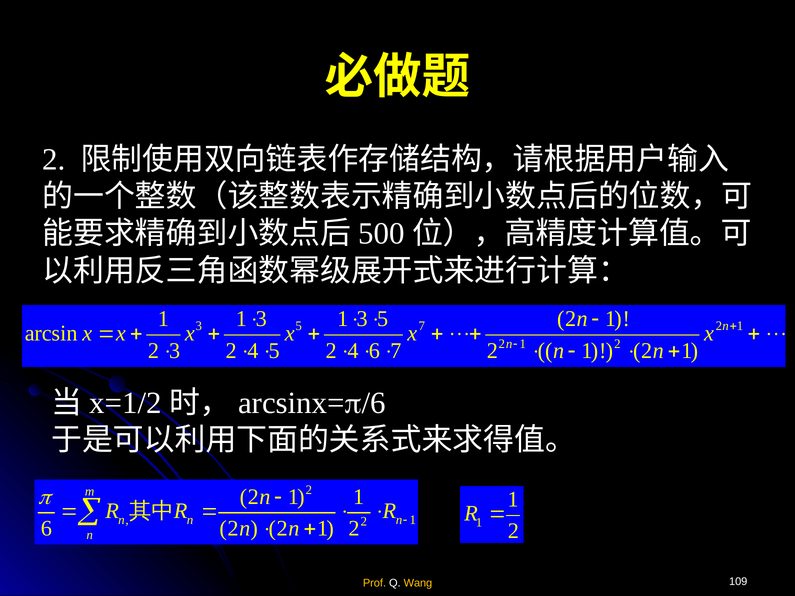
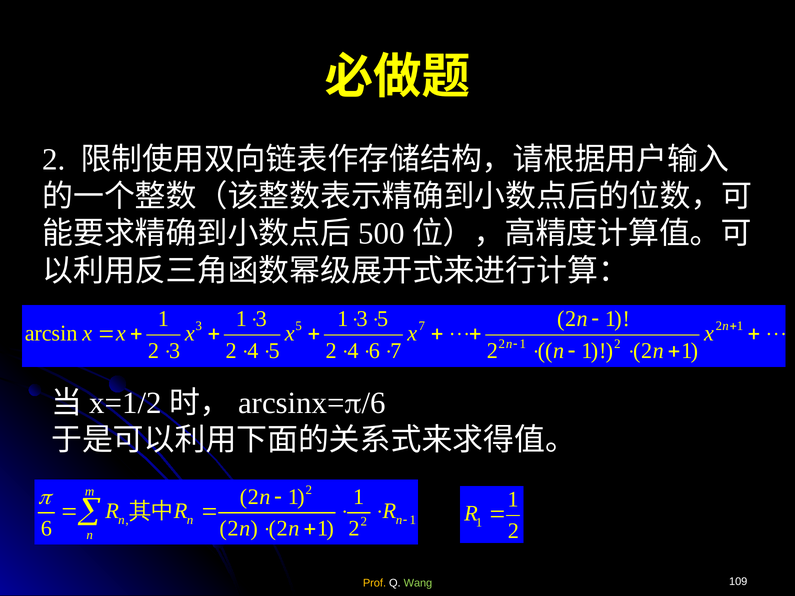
Wang colour: yellow -> light green (418, 583)
